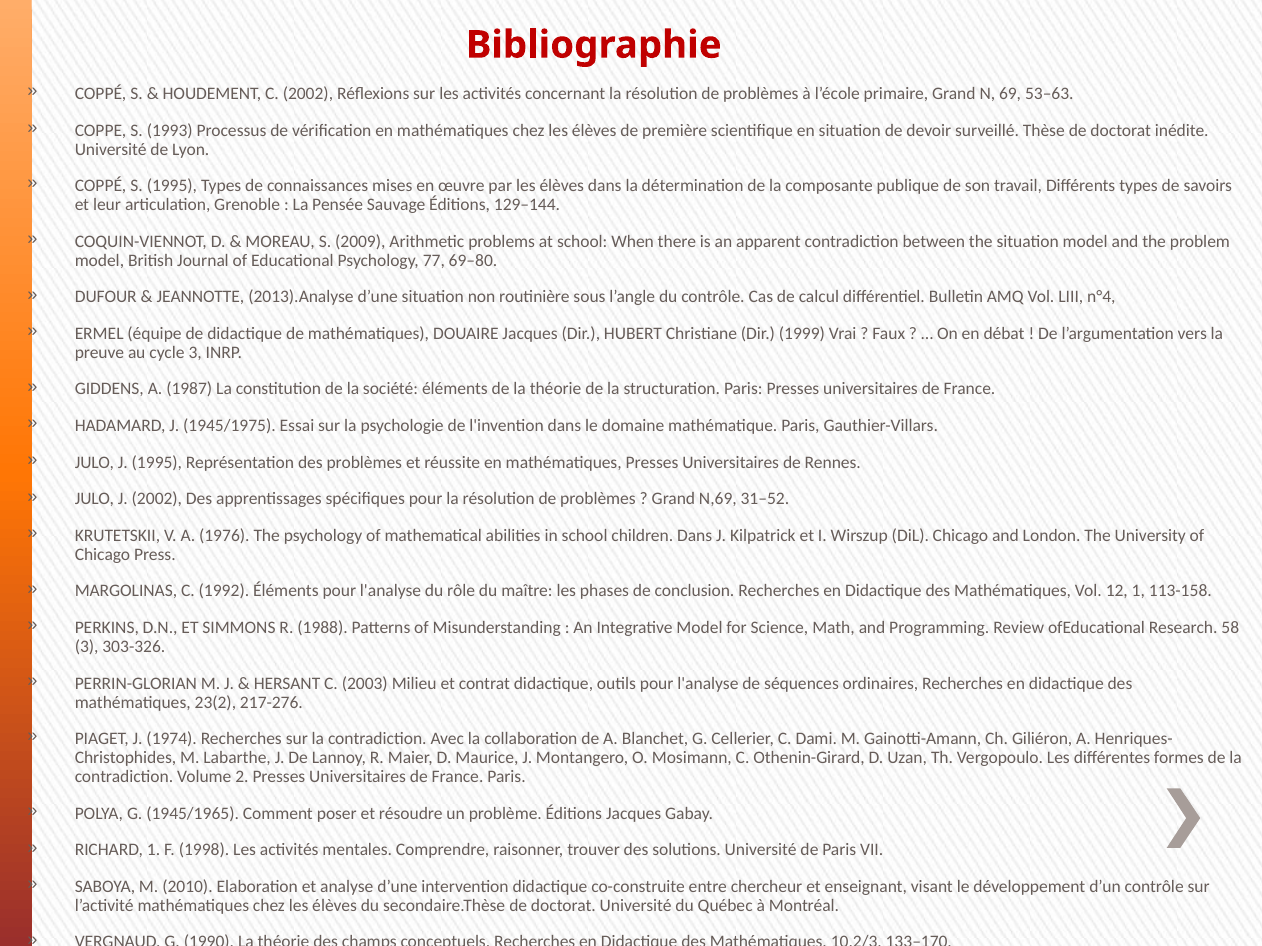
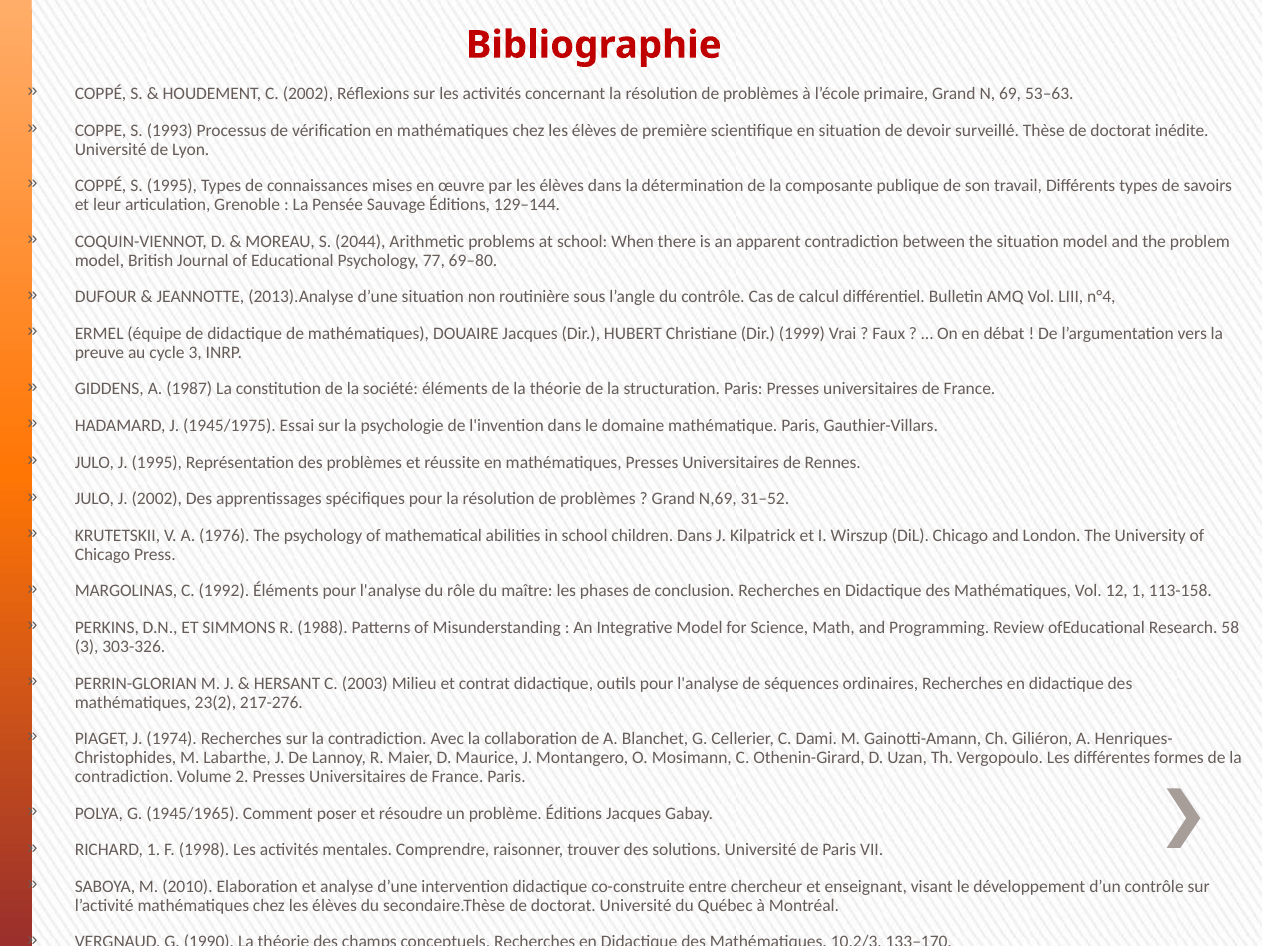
2009: 2009 -> 2044 (360, 242)
